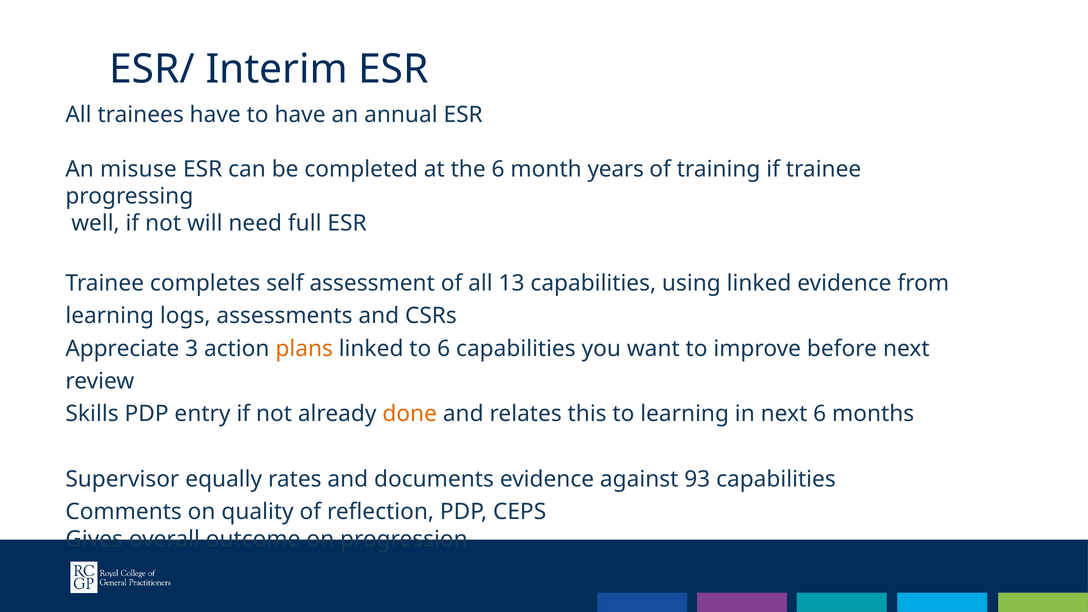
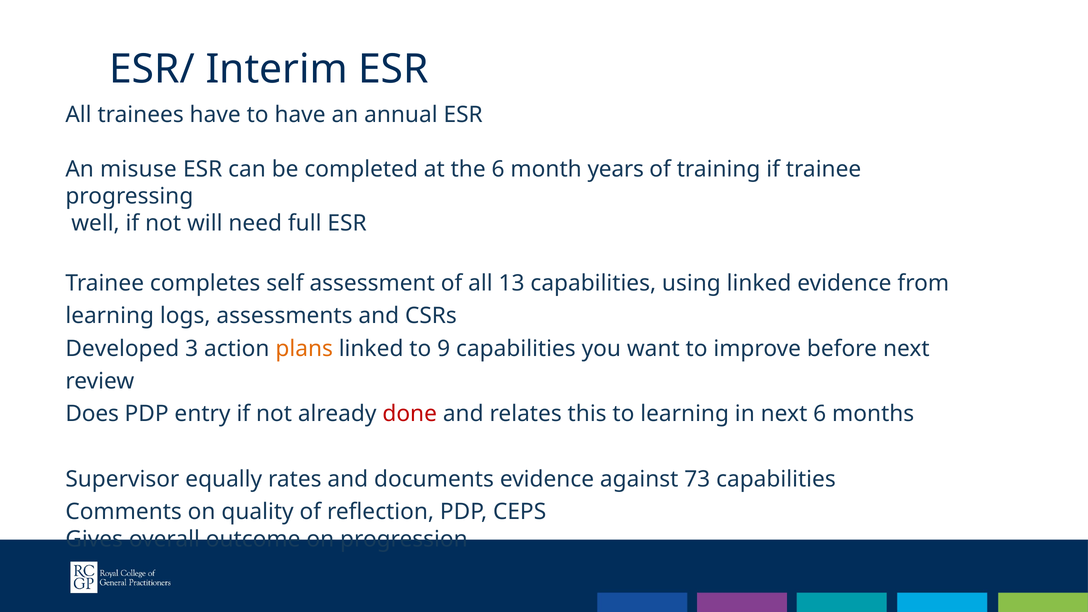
Appreciate: Appreciate -> Developed (122, 349)
to 6: 6 -> 9 (444, 349)
Skills: Skills -> Does (92, 414)
done colour: orange -> red (410, 414)
93: 93 -> 73 (697, 479)
